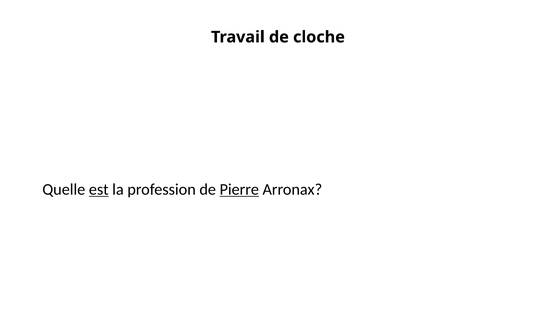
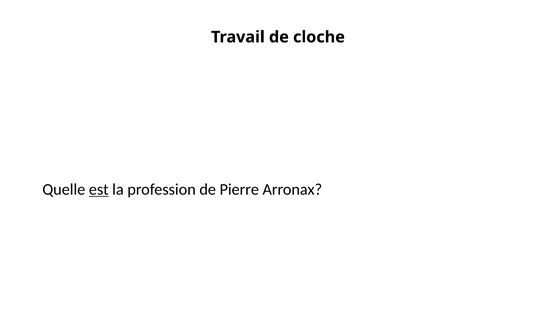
Pierre underline: present -> none (239, 189)
